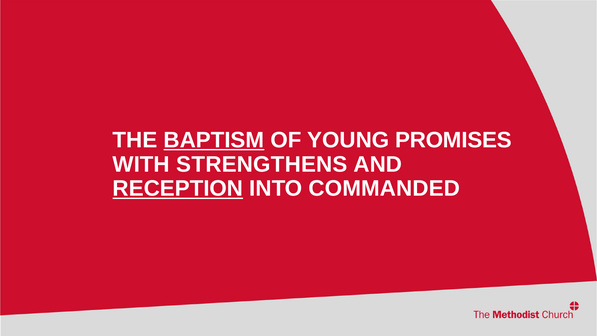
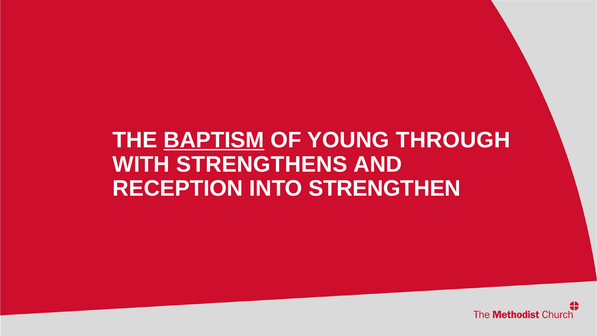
PROMISES: PROMISES -> THROUGH (453, 140)
RECEPTION underline: present -> none (178, 188)
COMMANDED: COMMANDED -> STRENGTHEN (384, 188)
